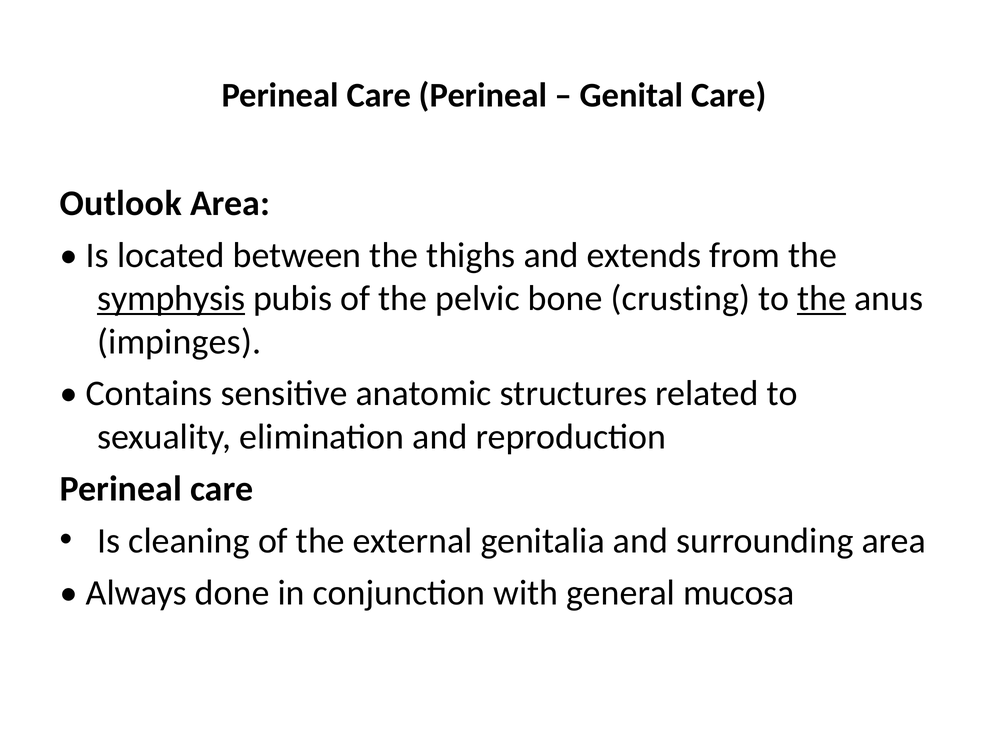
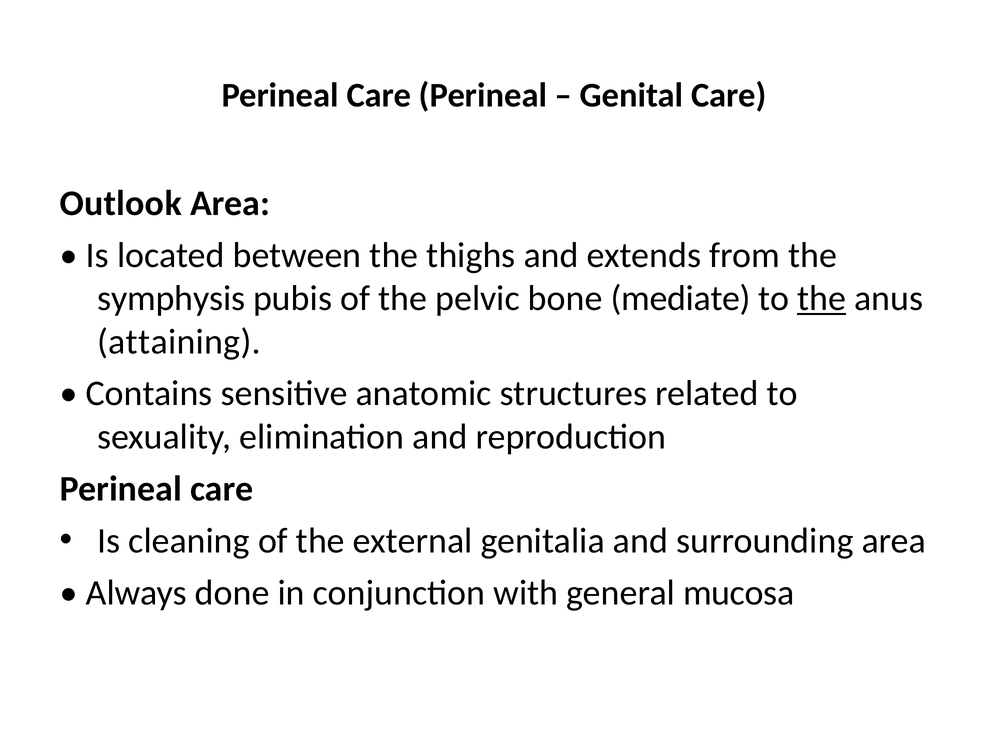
symphysis underline: present -> none (171, 299)
crusting: crusting -> mediate (681, 299)
impinges: impinges -> attaining (179, 342)
